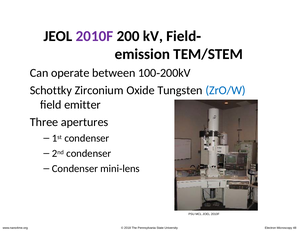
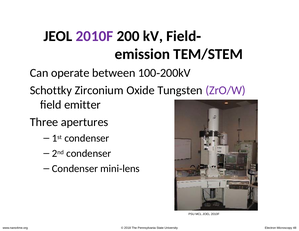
ZrO/W colour: blue -> purple (226, 90)
